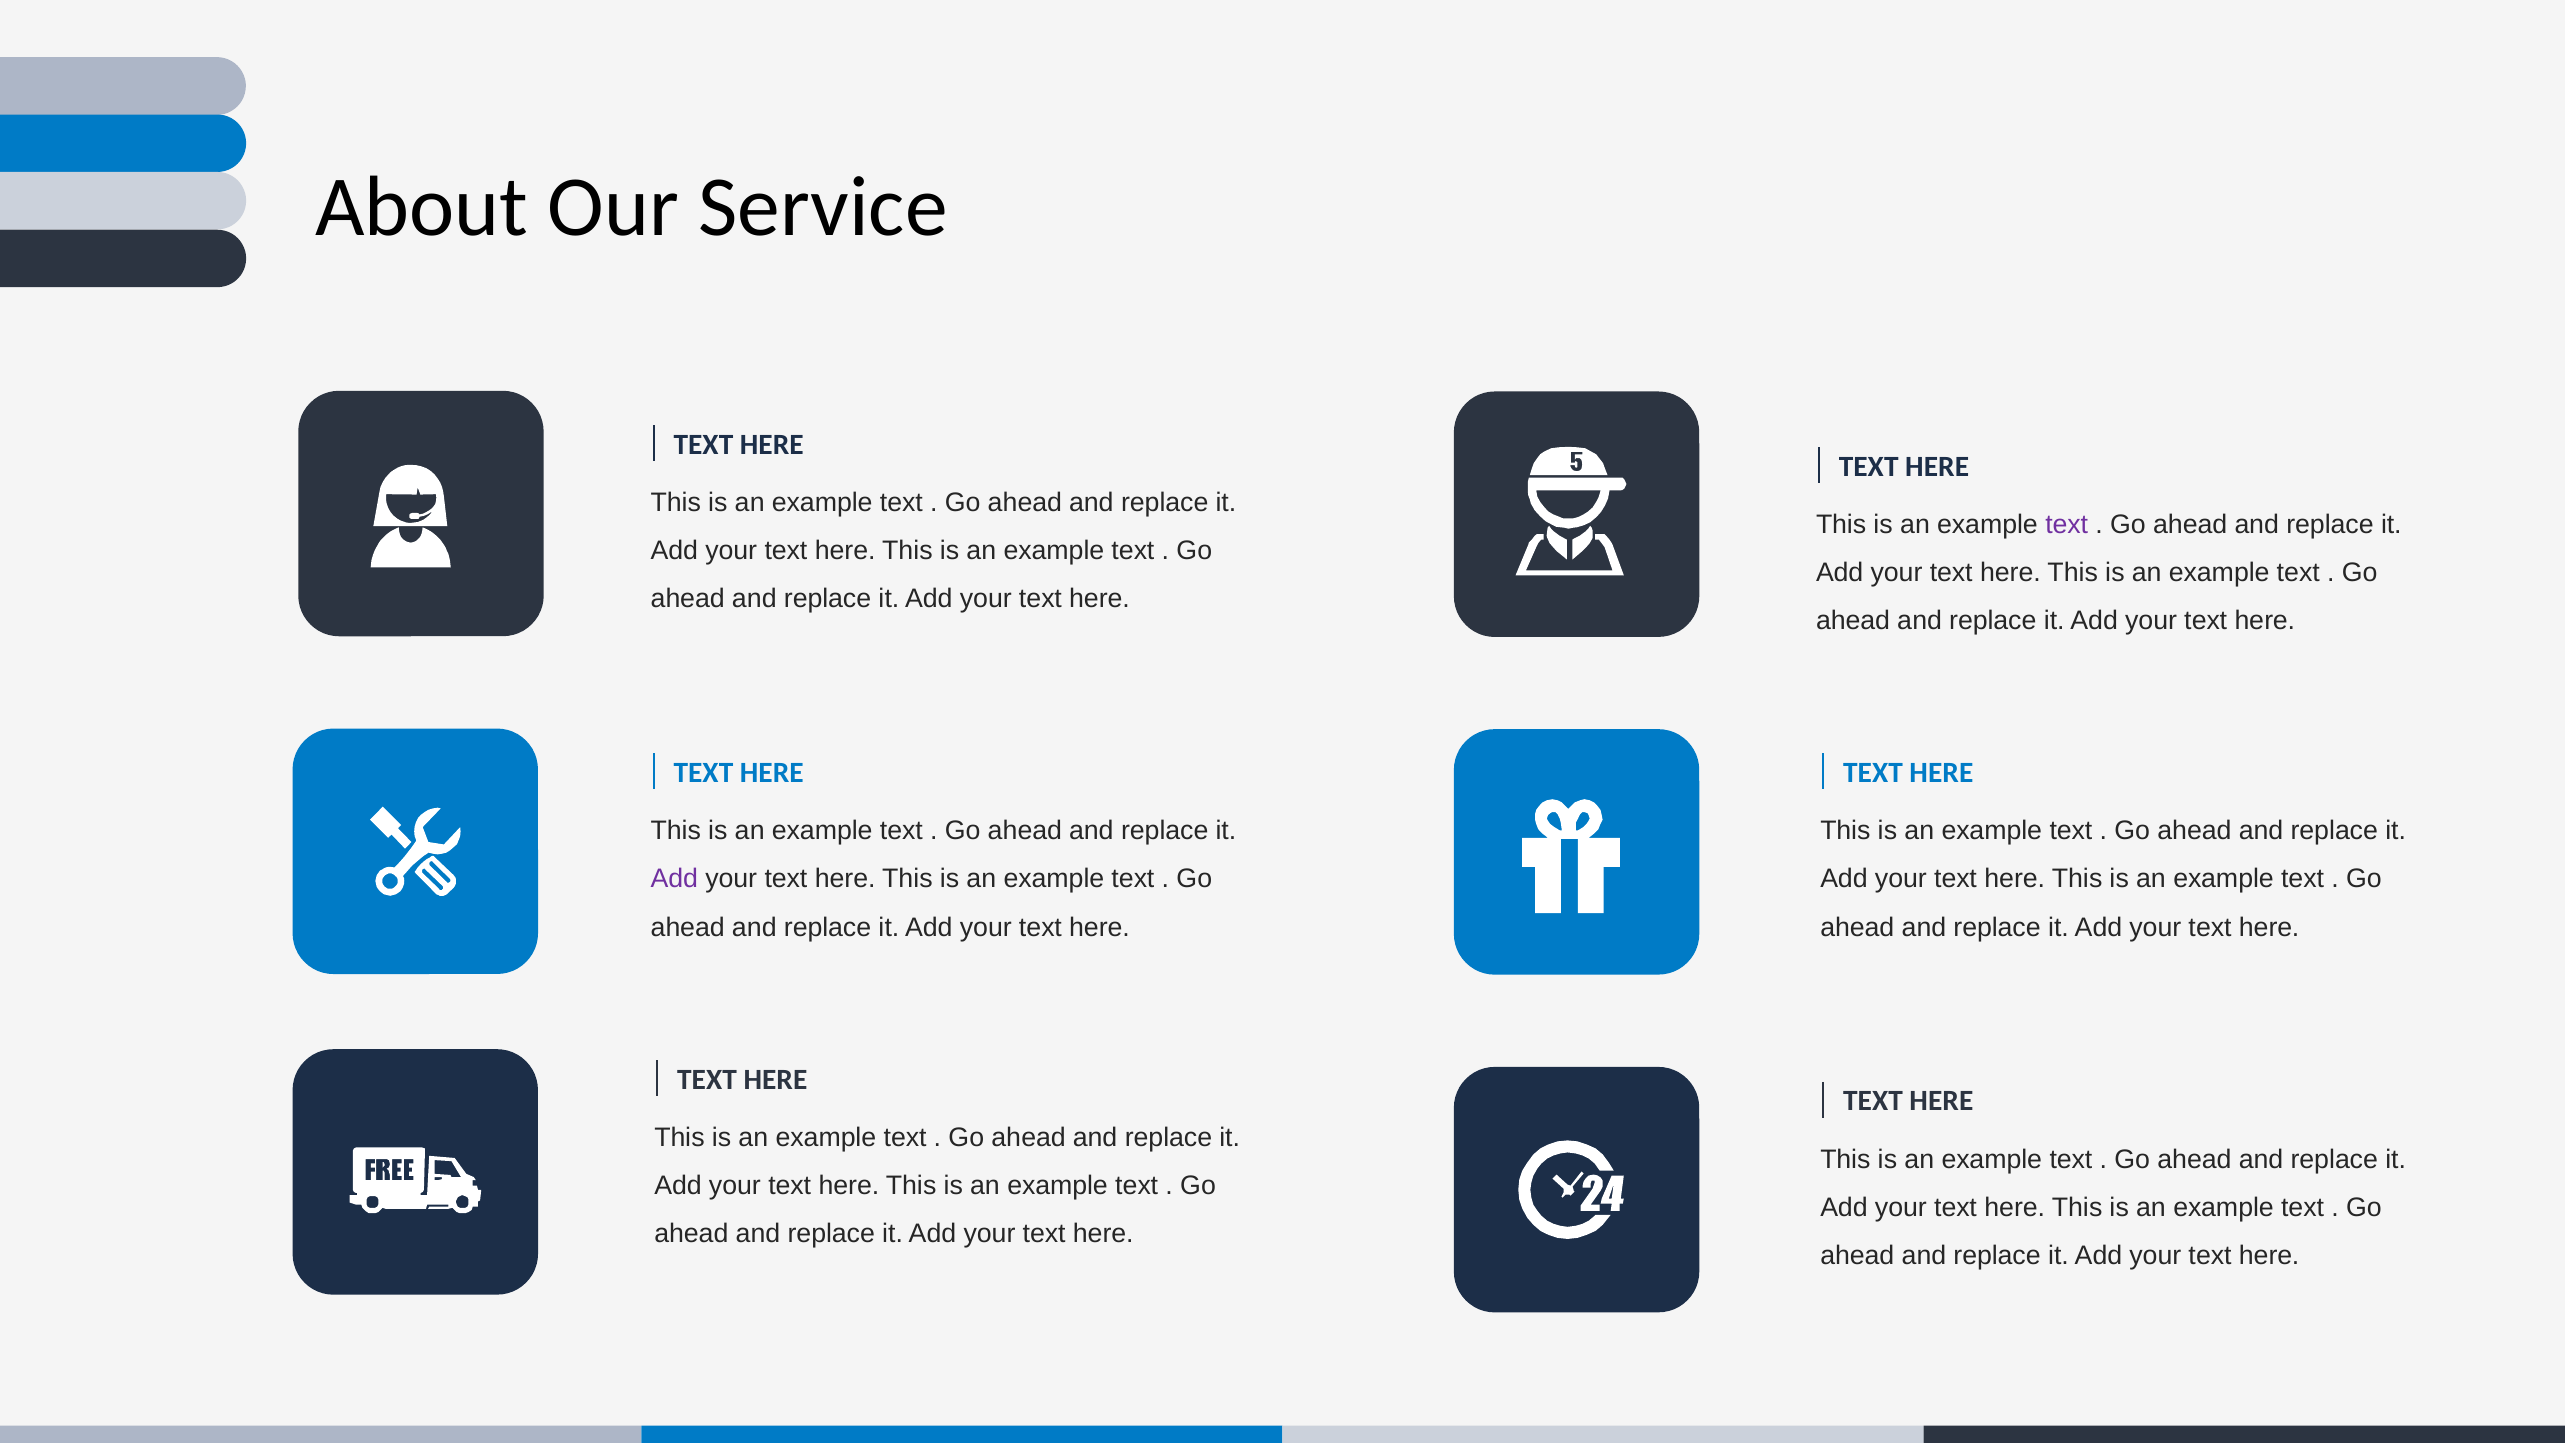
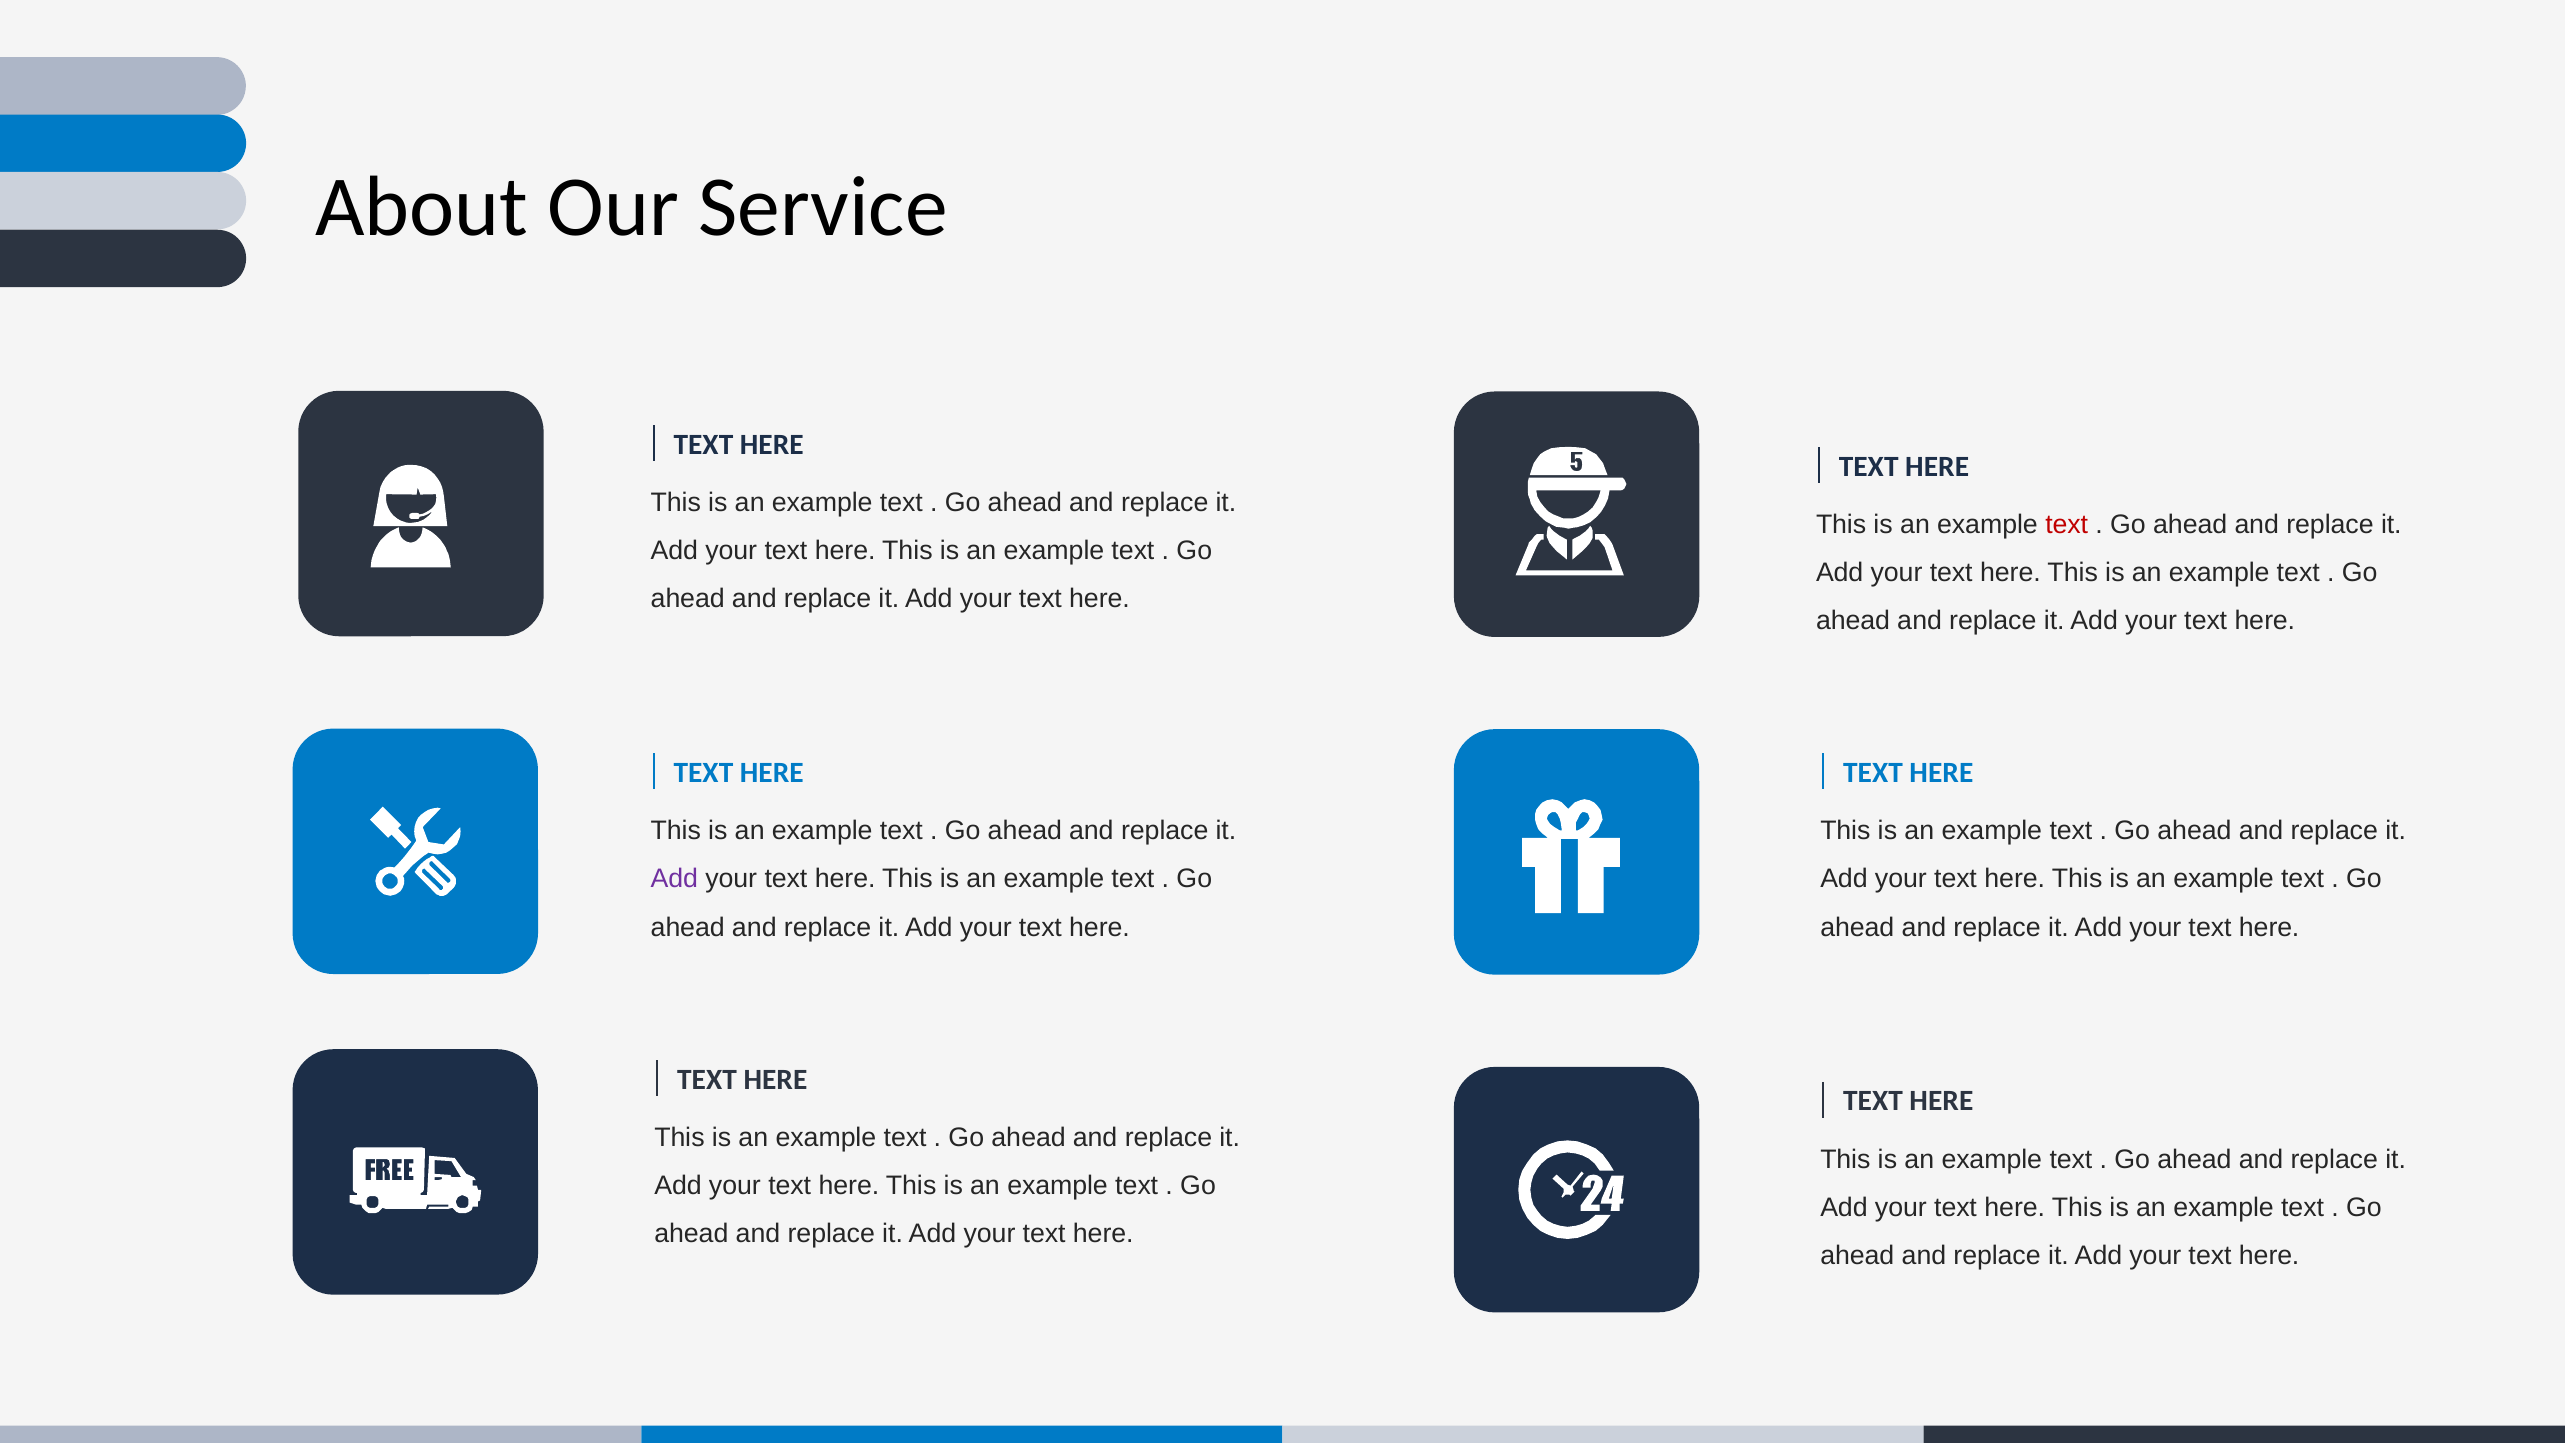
text colour: purple -> red (2067, 525)
